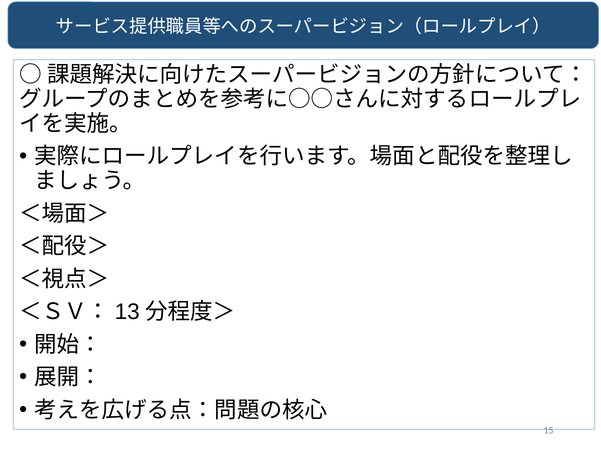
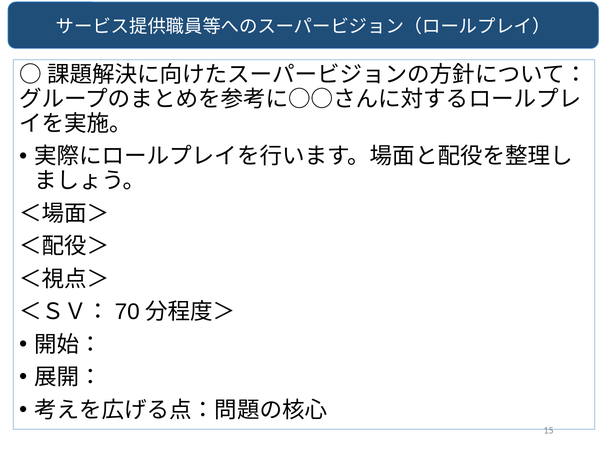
13: 13 -> 70 (127, 312)
